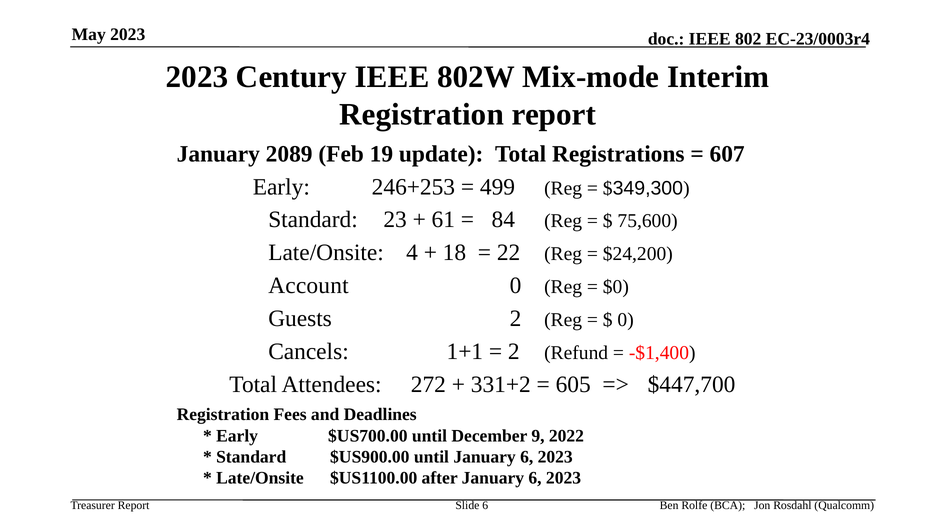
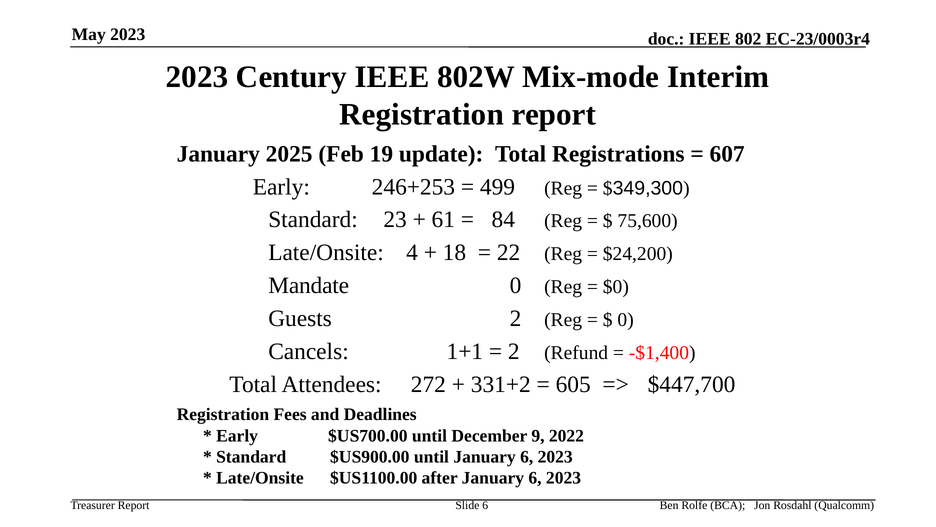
2089: 2089 -> 2025 (289, 154)
Account: Account -> Mandate (309, 285)
